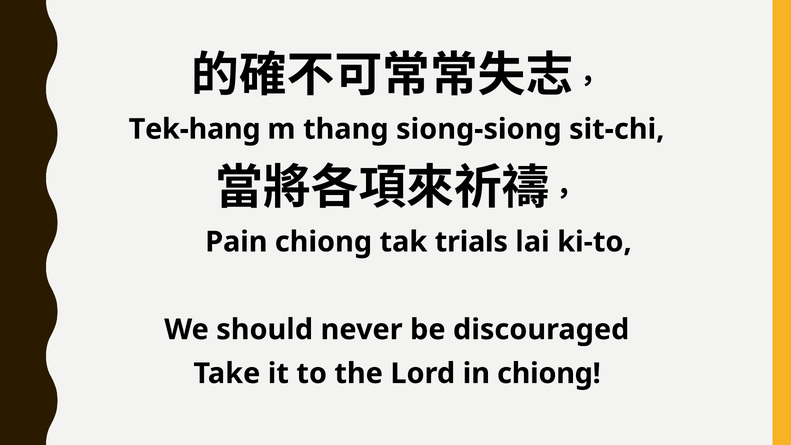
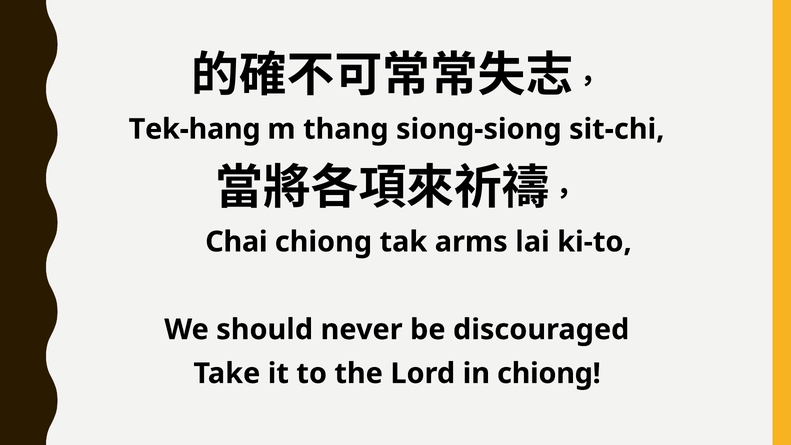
Pain: Pain -> Chai (236, 242)
trials: trials -> arms (471, 242)
